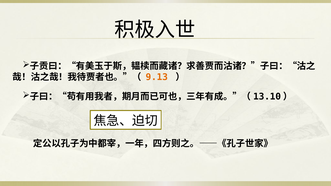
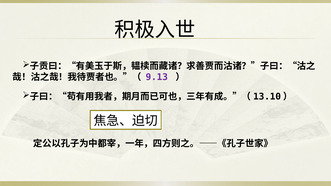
9.13 colour: orange -> purple (157, 77)
